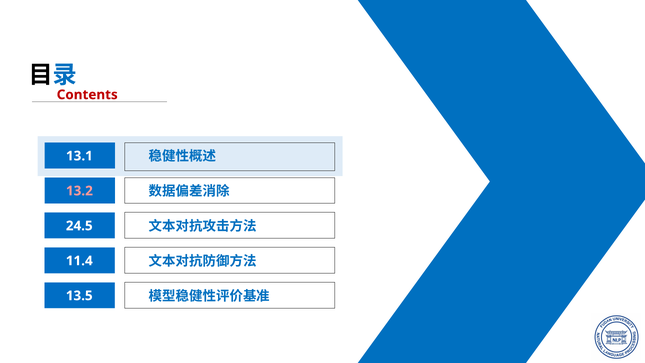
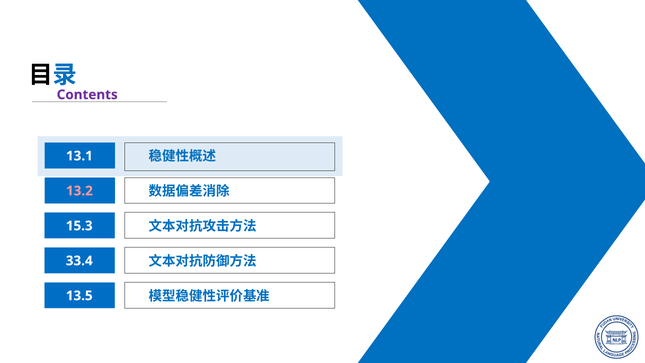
Contents colour: red -> purple (87, 95)
24.5: 24.5 -> 15.3 (79, 226)
11.4: 11.4 -> 33.4 (79, 261)
